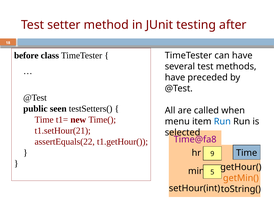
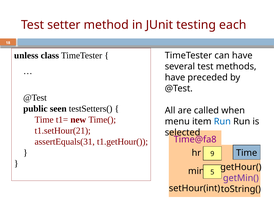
after: after -> each (233, 25)
before: before -> unless (26, 55)
assertEquals(22: assertEquals(22 -> assertEquals(31 (65, 141)
getMin( colour: orange -> purple (241, 178)
